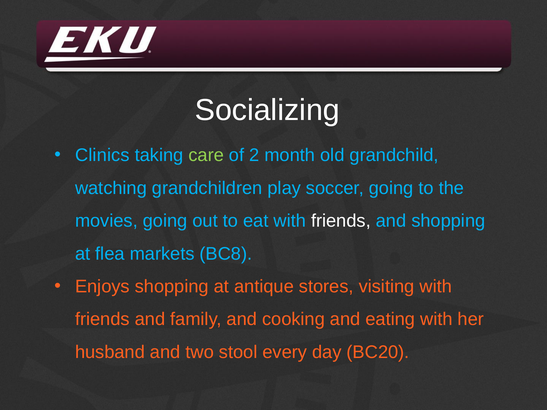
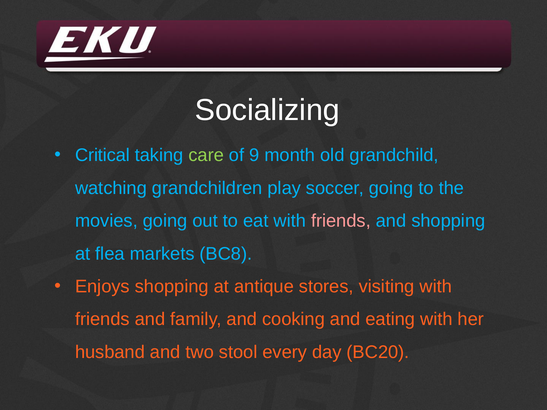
Clinics: Clinics -> Critical (102, 155)
2: 2 -> 9 (254, 155)
friends colour: white -> pink (341, 221)
